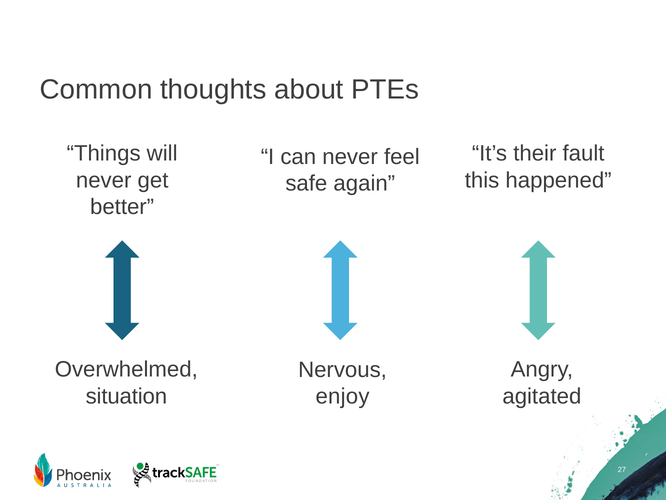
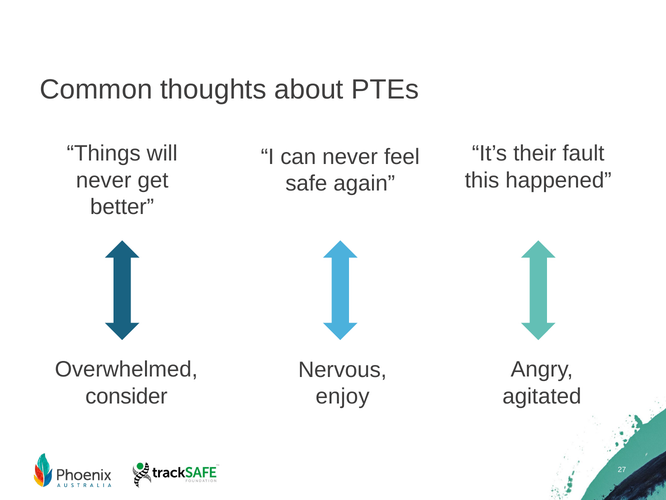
situation: situation -> consider (126, 396)
